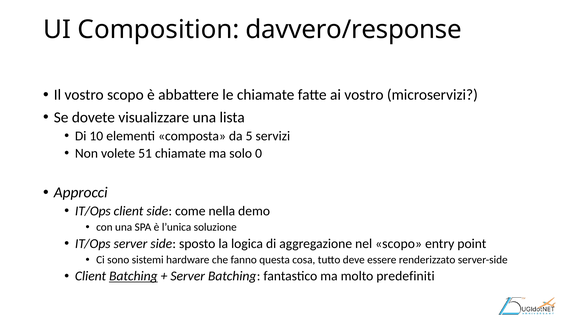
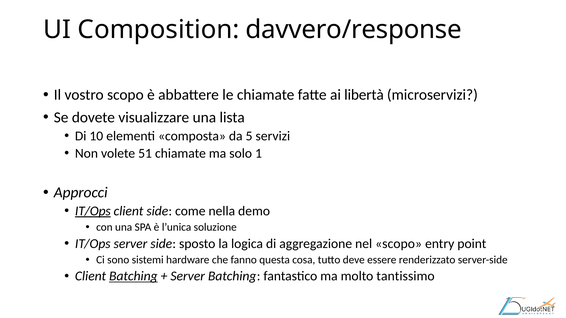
ai vostro: vostro -> libertà (364, 95)
0: 0 -> 1 (259, 154)
IT/Ops underline: none -> present (93, 211)
predefiniti: predefiniti -> tantissimo (406, 276)
